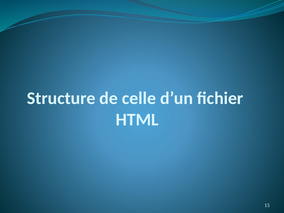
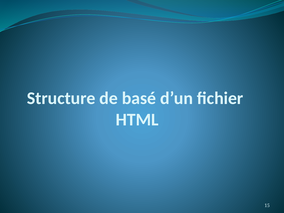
celle: celle -> basé (139, 98)
